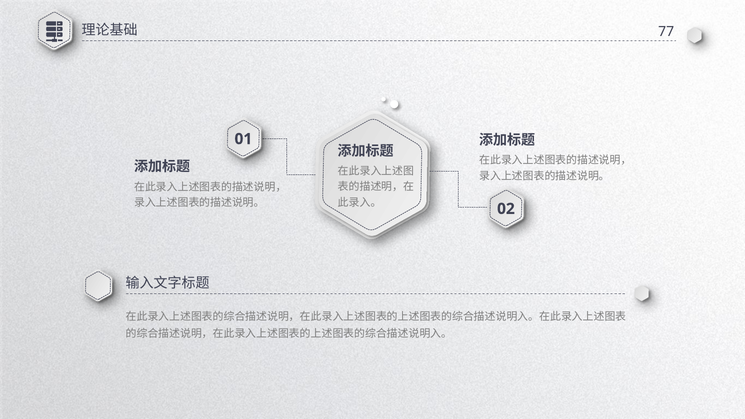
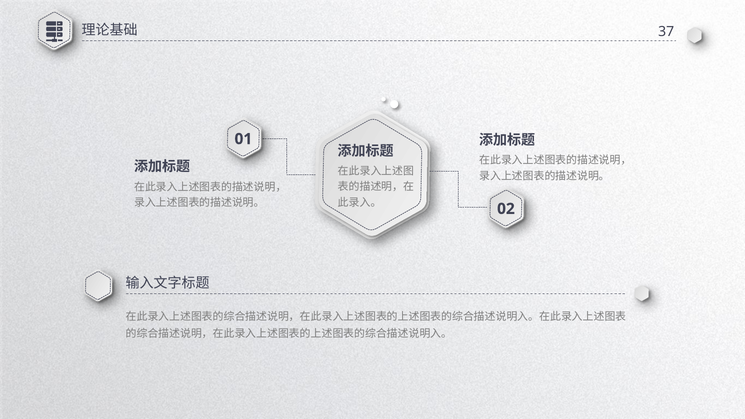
77: 77 -> 37 (666, 32)
